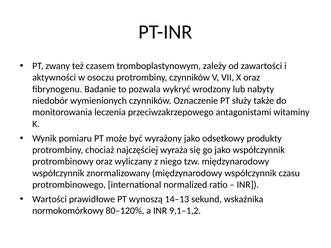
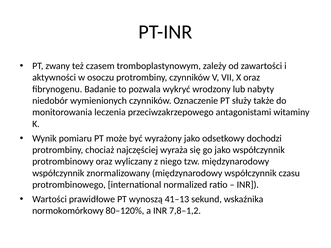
produkty: produkty -> dochodzi (264, 139)
14–13: 14–13 -> 41–13 (177, 199)
9,1–1,2: 9,1–1,2 -> 7,8–1,2 (185, 211)
